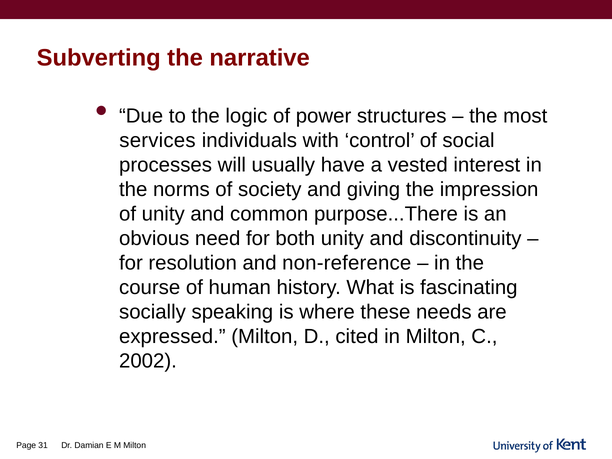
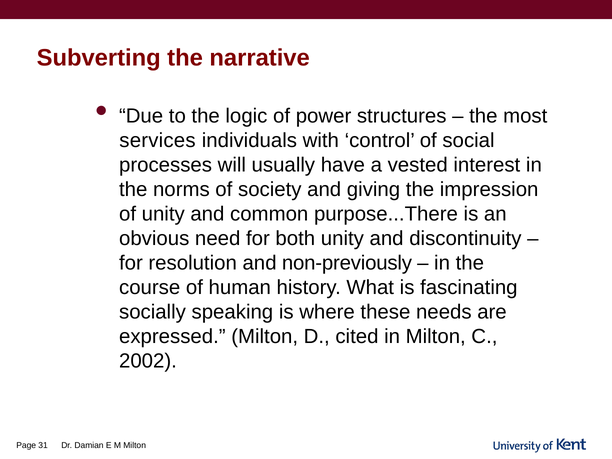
non-reference: non-reference -> non-previously (347, 263)
